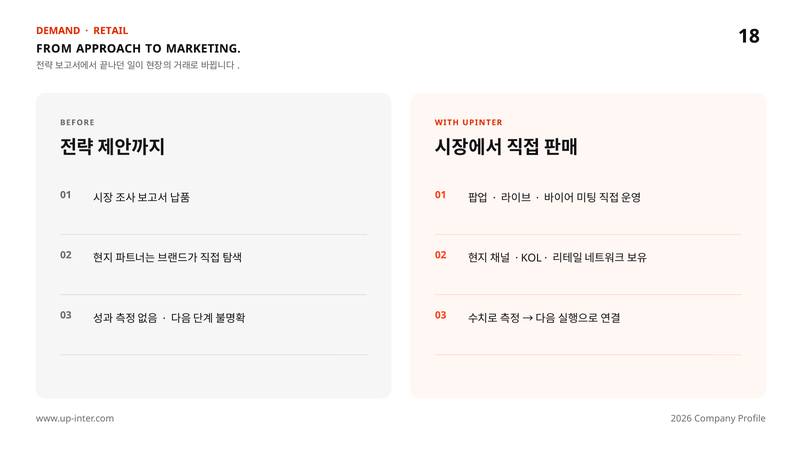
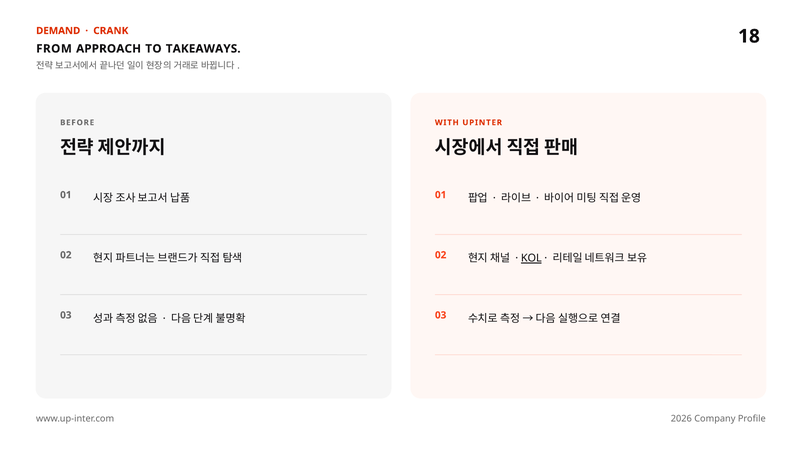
RETAIL: RETAIL -> CRANK (111, 31)
MARKETING: MARKETING -> TAKEAWAYS (203, 49)
KOL underline: none -> present (531, 258)
